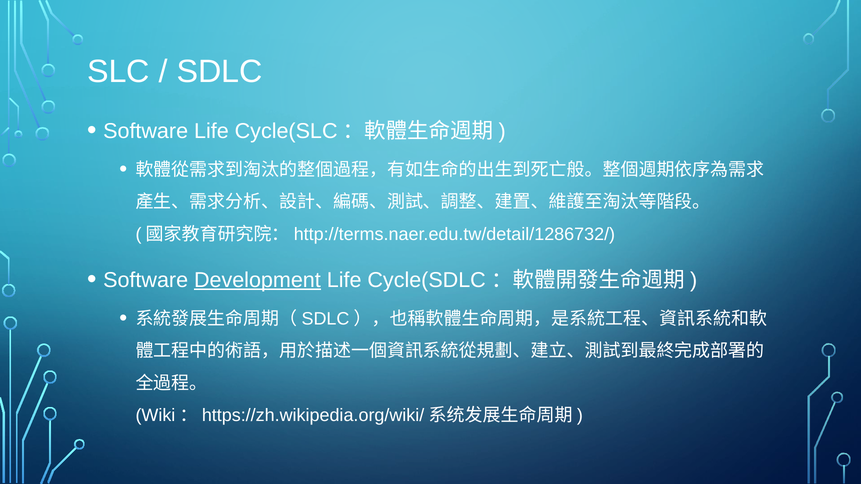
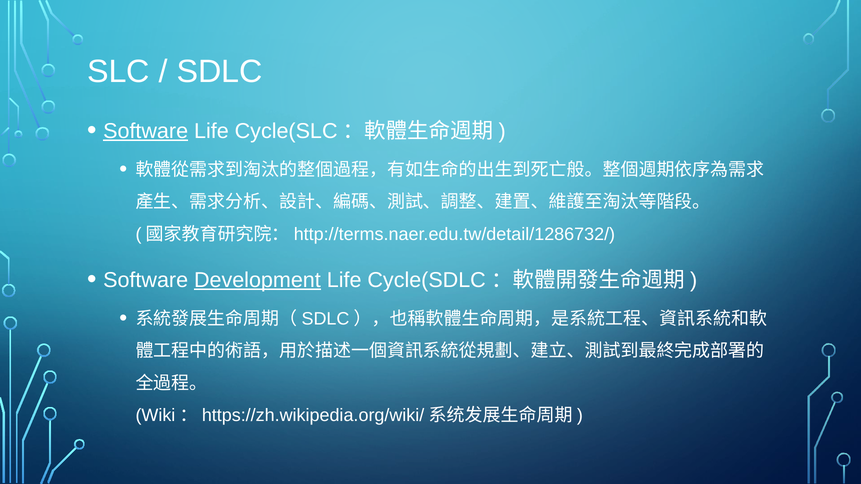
Software underline: none -> present (146, 131)
